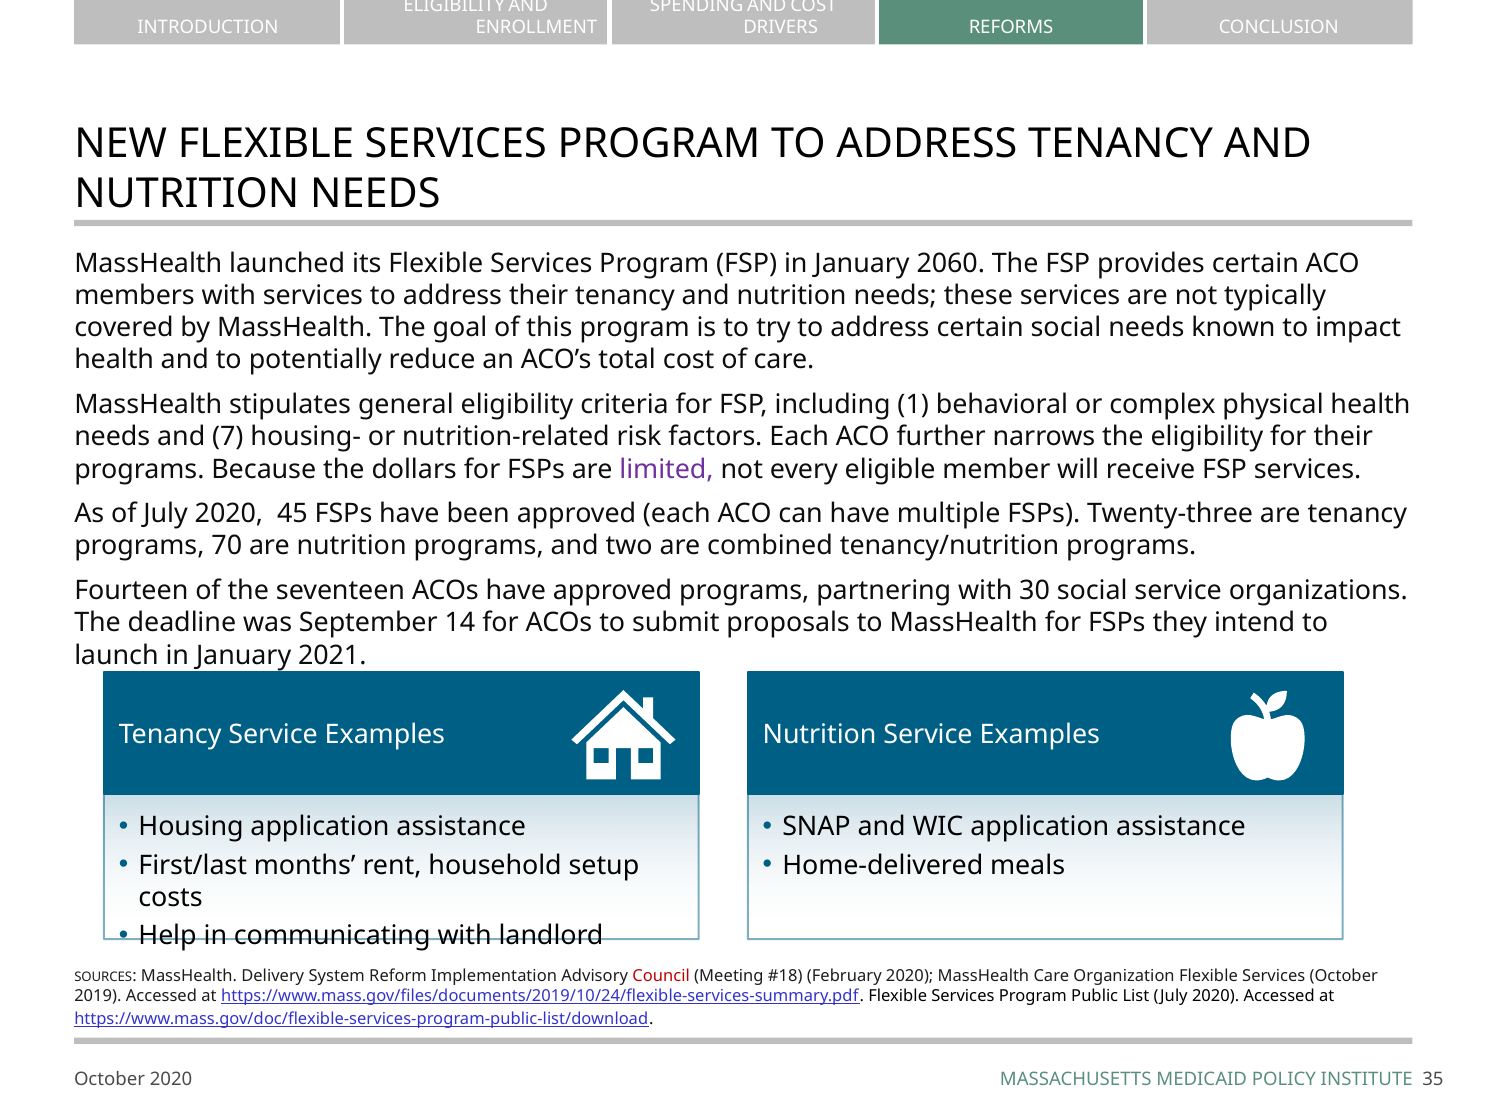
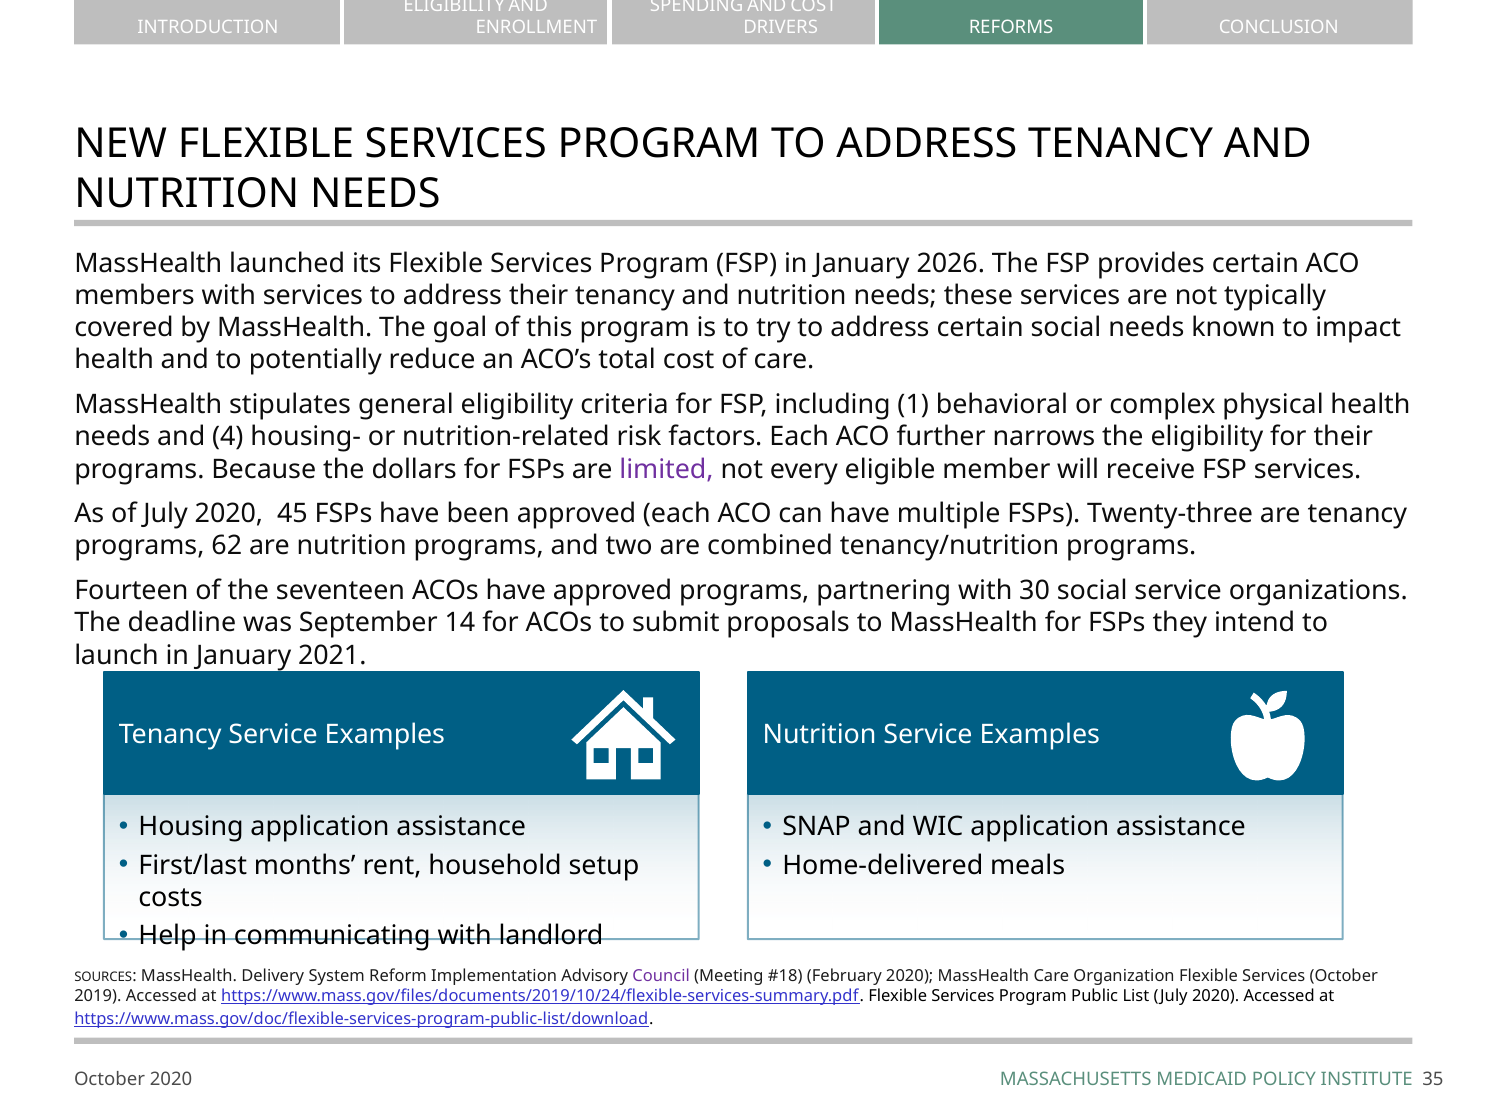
2060: 2060 -> 2026 (951, 263)
7: 7 -> 4 (228, 437)
70: 70 -> 62 (227, 546)
Council colour: red -> purple (661, 977)
